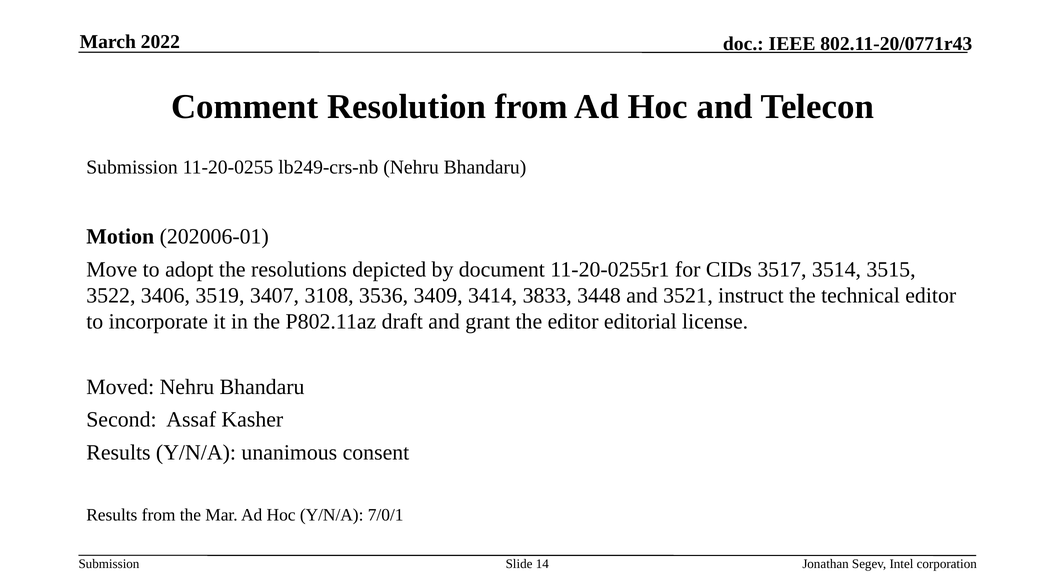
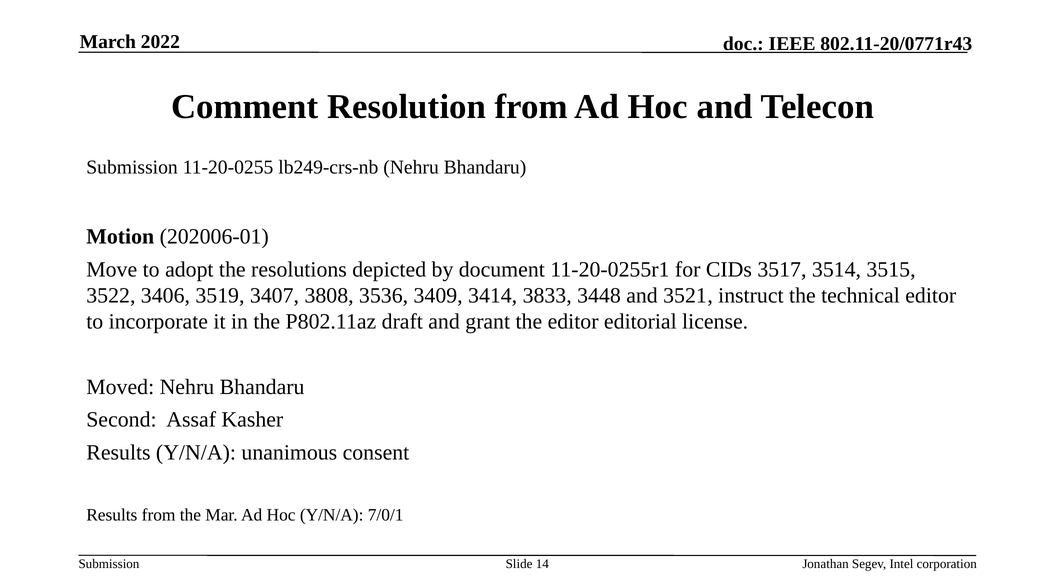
3108: 3108 -> 3808 (329, 296)
